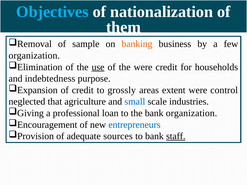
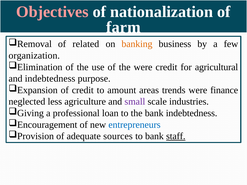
Objectives colour: light blue -> pink (52, 12)
them: them -> farm (123, 27)
sample: sample -> related (86, 44)
use underline: present -> none (98, 67)
households: households -> agricultural (217, 67)
grossly: grossly -> amount (122, 90)
extent: extent -> trends (174, 90)
control: control -> finance (224, 90)
that: that -> less (55, 102)
small colour: blue -> purple (135, 102)
bank organization: organization -> indebtedness (192, 113)
